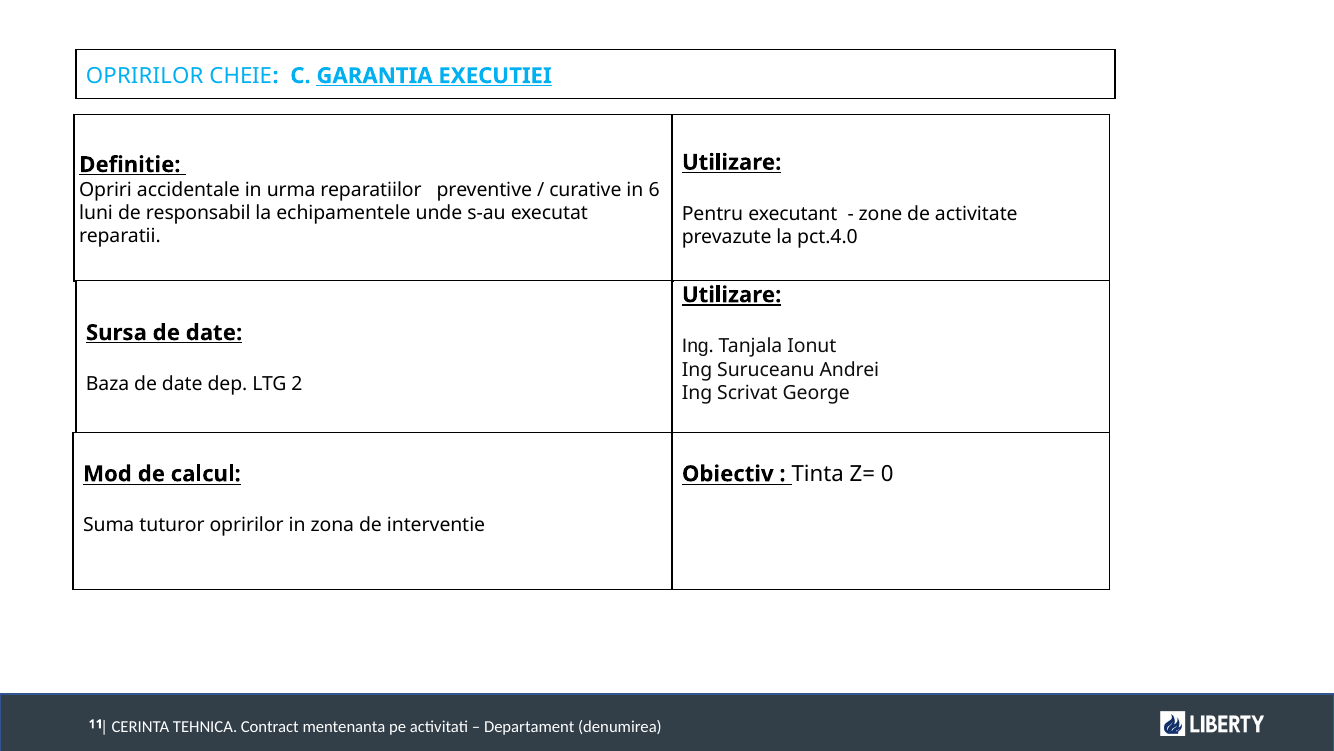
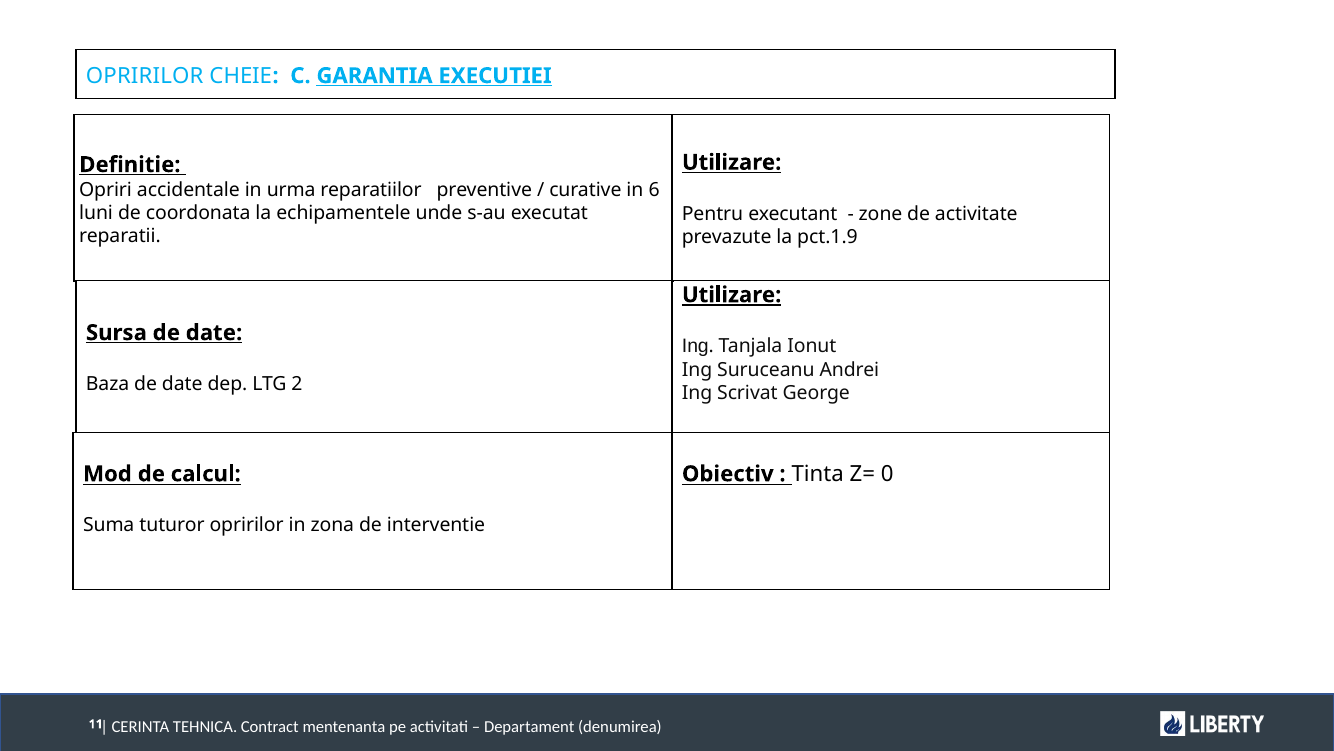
responsabil: responsabil -> coordonata (198, 213)
pct.4.0: pct.4.0 -> pct.1.9 (827, 237)
